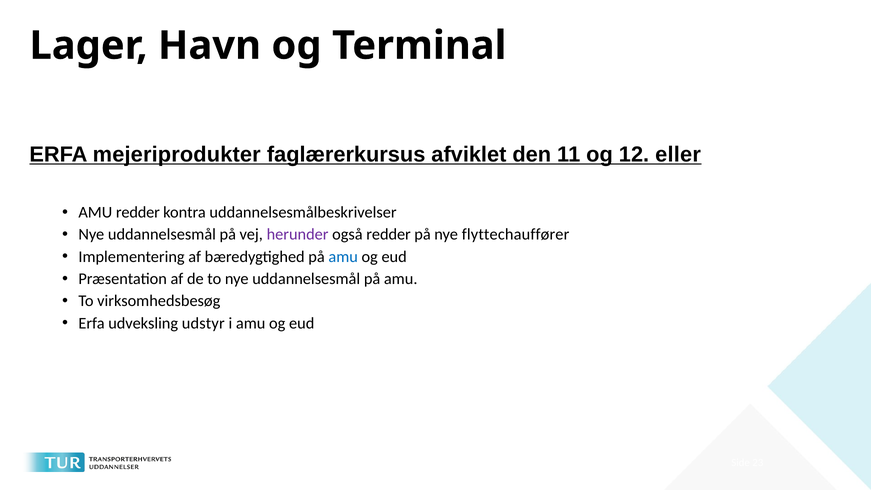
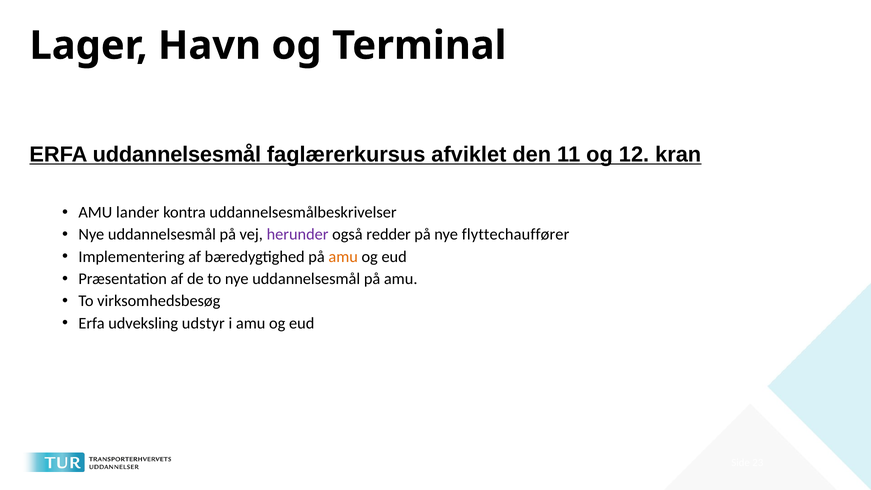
ERFA mejeriprodukter: mejeriprodukter -> uddannelsesmål (177, 155)
eller: eller -> kran (678, 155)
AMU redder: redder -> lander (138, 212)
amu colour: blue -> orange (343, 257)
